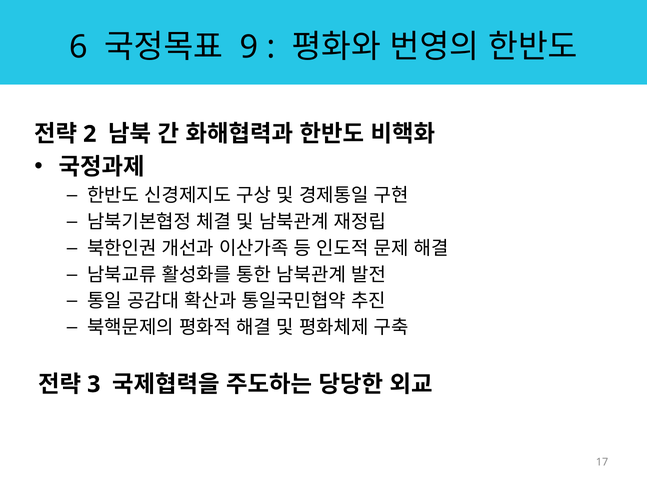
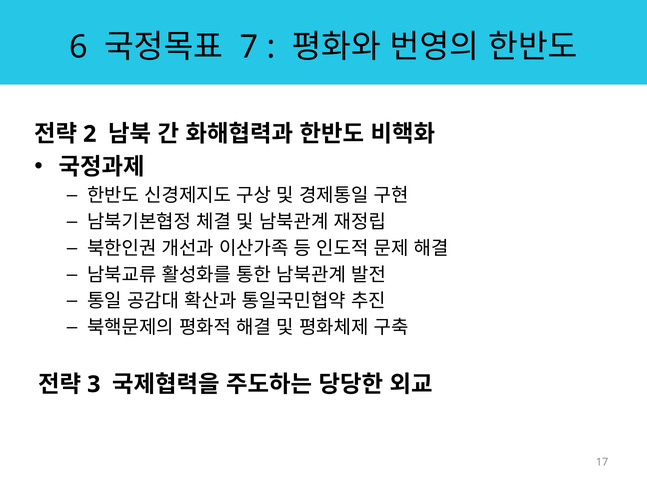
9: 9 -> 7 (249, 47)
